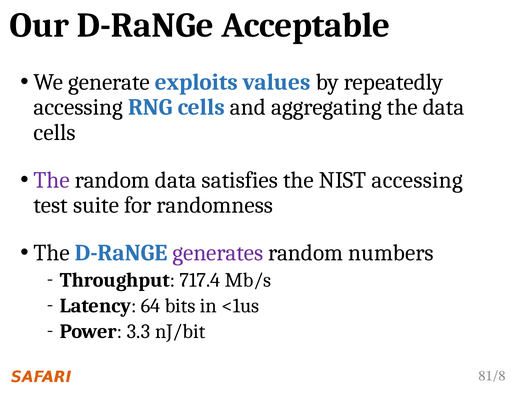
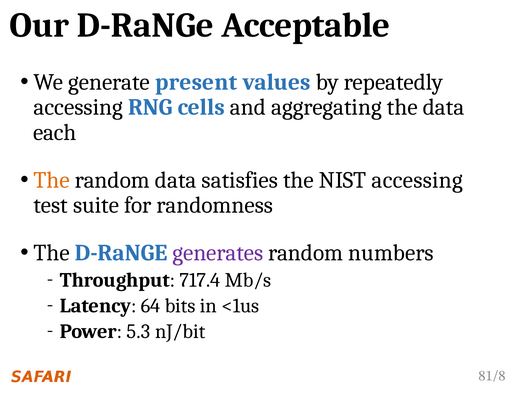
exploits: exploits -> present (196, 82)
cells: cells -> each (55, 132)
The colour: purple -> orange (52, 180)
3.3: 3.3 -> 5.3 (138, 331)
